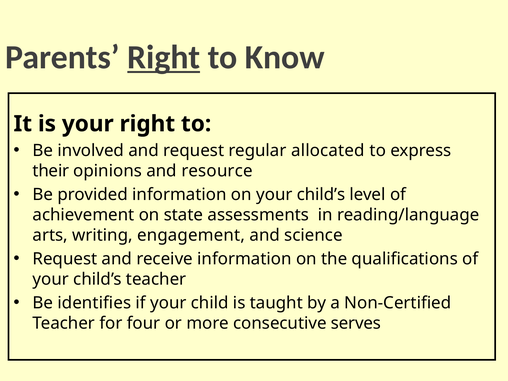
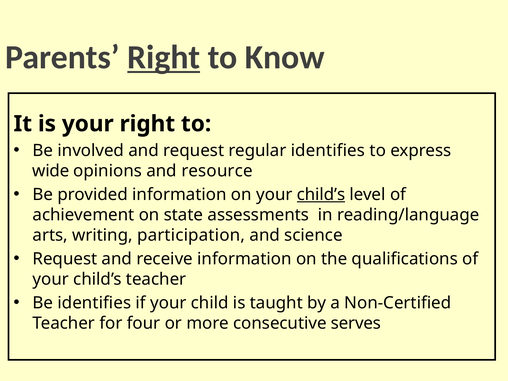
regular allocated: allocated -> identifies (328, 151)
their: their -> wide (51, 171)
child’s underline: none -> present (321, 195)
engagement: engagement -> participation (191, 235)
